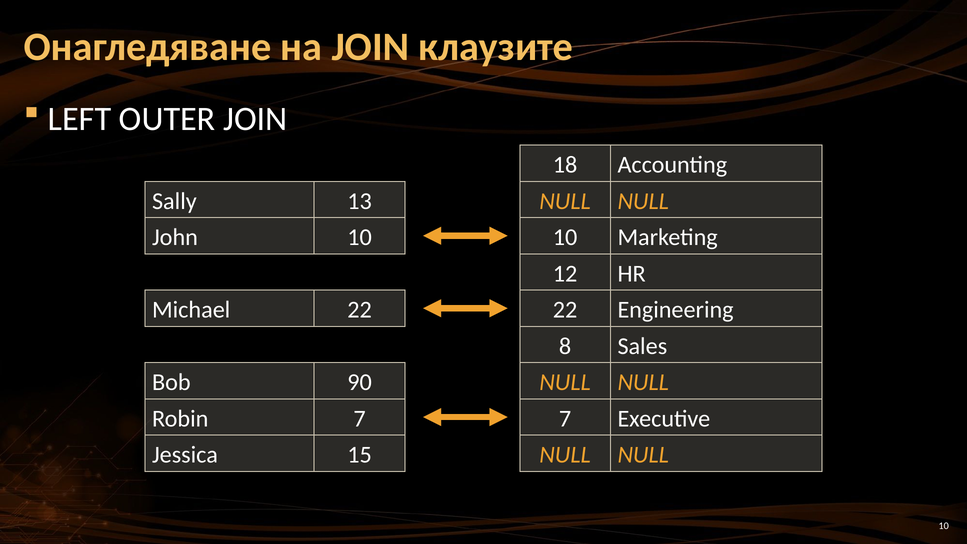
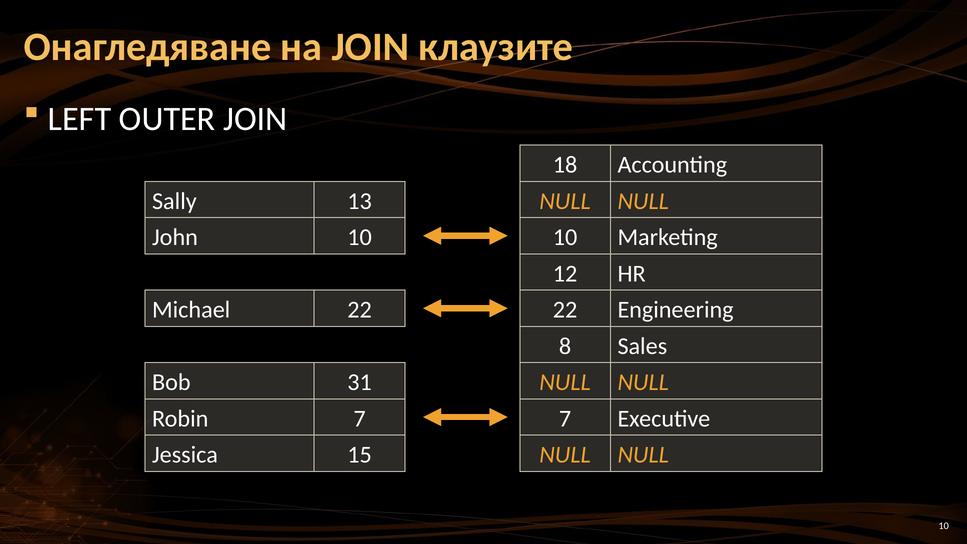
90: 90 -> 31 (360, 383)
